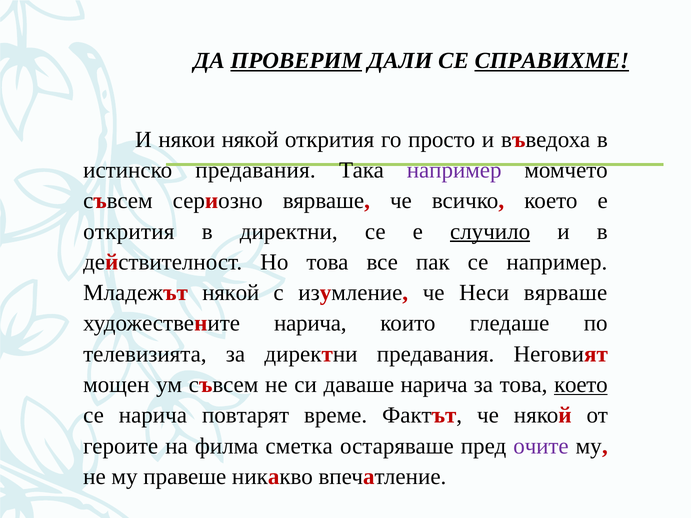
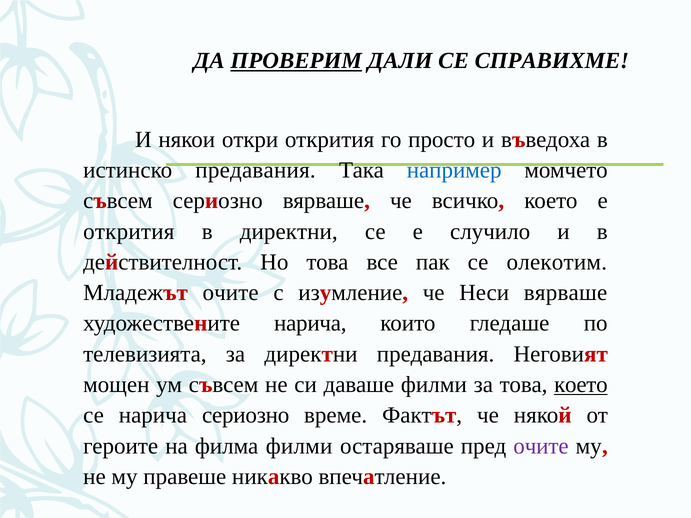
СПРАВИХМЕ underline: present -> none (552, 61)
някои някой: някой -> откри (250, 140)
например colour: purple -> blue (454, 170)
случило underline: present -> none (490, 232)
се например: например -> олекотим (557, 262)
Младежът някой: някой -> очите (231, 293)
даваше нарича: нарича -> филми (434, 385)
нарича повтарят: повтарят -> сериозно (246, 415)
филма сметка: сметка -> филми (299, 446)
